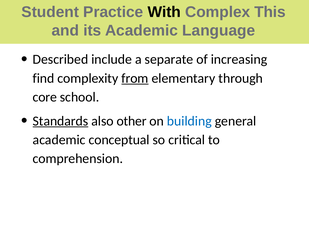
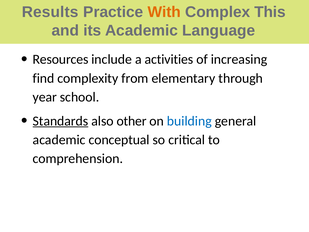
Student: Student -> Results (50, 12)
With colour: black -> orange (164, 12)
Described: Described -> Resources (61, 59)
separate: separate -> activities (169, 59)
from underline: present -> none (135, 78)
core: core -> year (45, 97)
